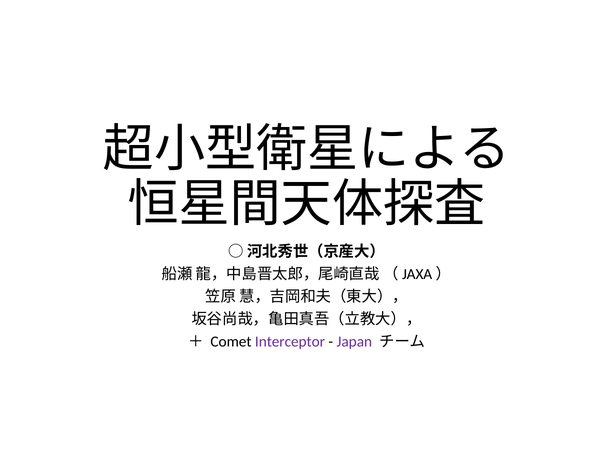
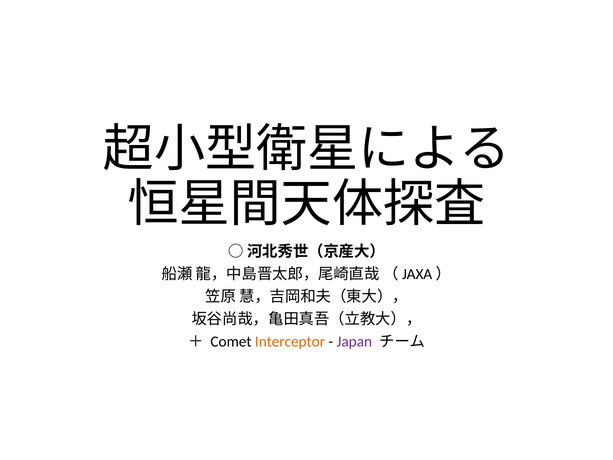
Interceptor colour: purple -> orange (290, 342)
